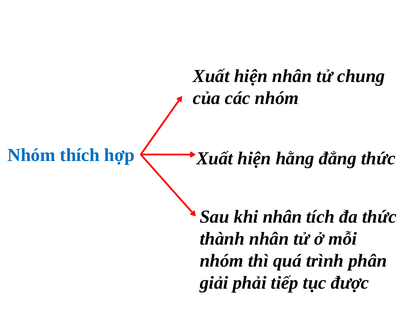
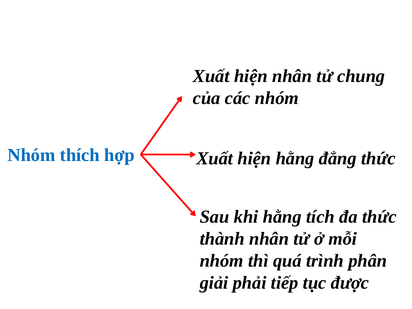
khi nhân: nhân -> hằng (282, 217)
